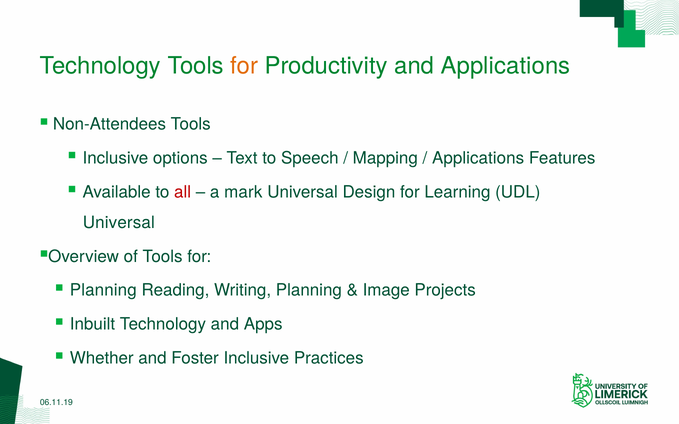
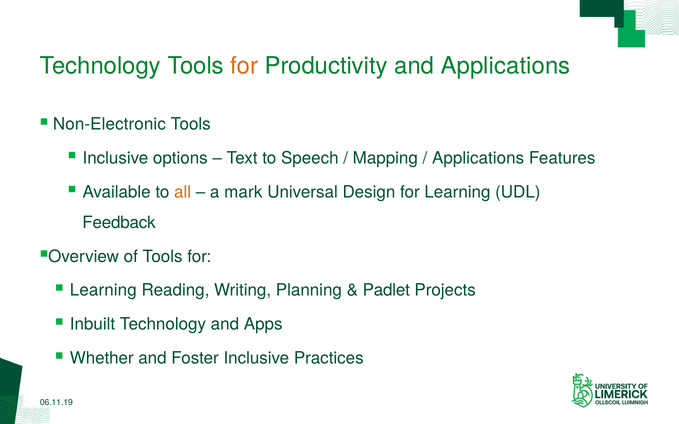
Non-Attendees: Non-Attendees -> Non-Electronic (109, 124)
all colour: red -> orange (183, 192)
Universal: Universal -> Feedback (119, 223)
Planning: Planning -> Learning (103, 291)
Image: Image -> Padlet (386, 291)
